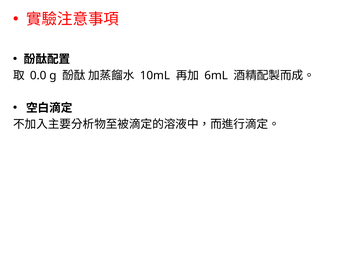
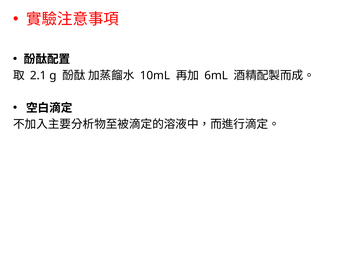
0.0: 0.0 -> 2.1 (38, 75)
